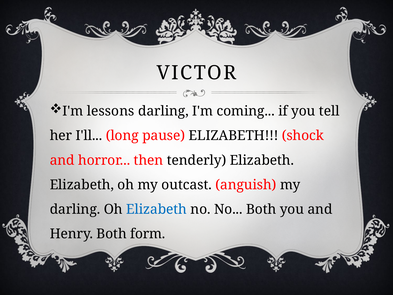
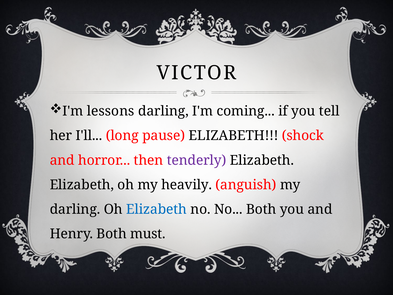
tenderly colour: black -> purple (197, 160)
outcast: outcast -> heavily (187, 185)
form: form -> must (148, 234)
